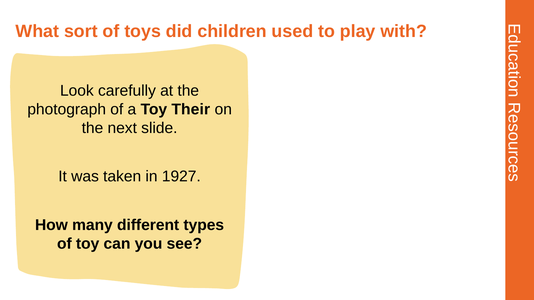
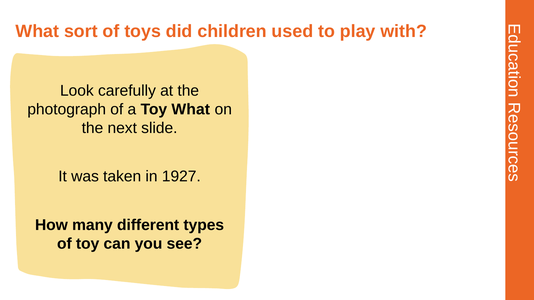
Toy Their: Their -> What (191, 109)
